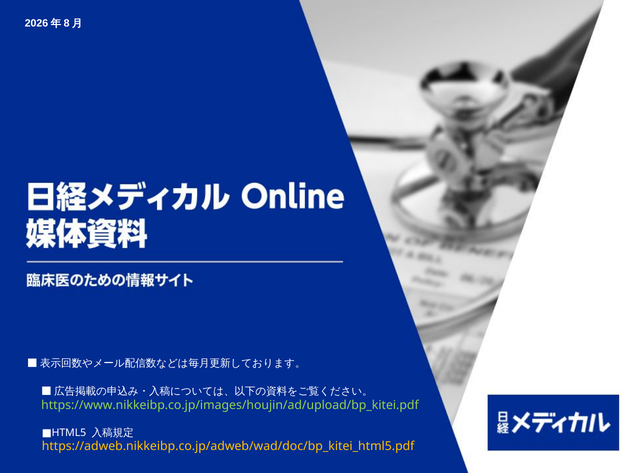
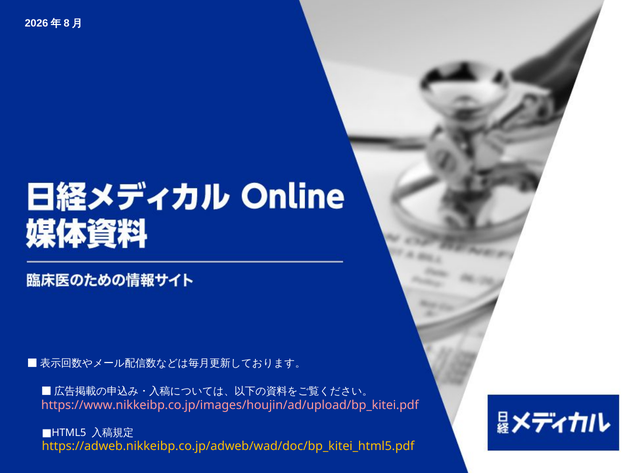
https://www.nikkeibp.co.jp/images/houjin/ad/upload/bp_kitei.pdf colour: light green -> pink (230, 405)
